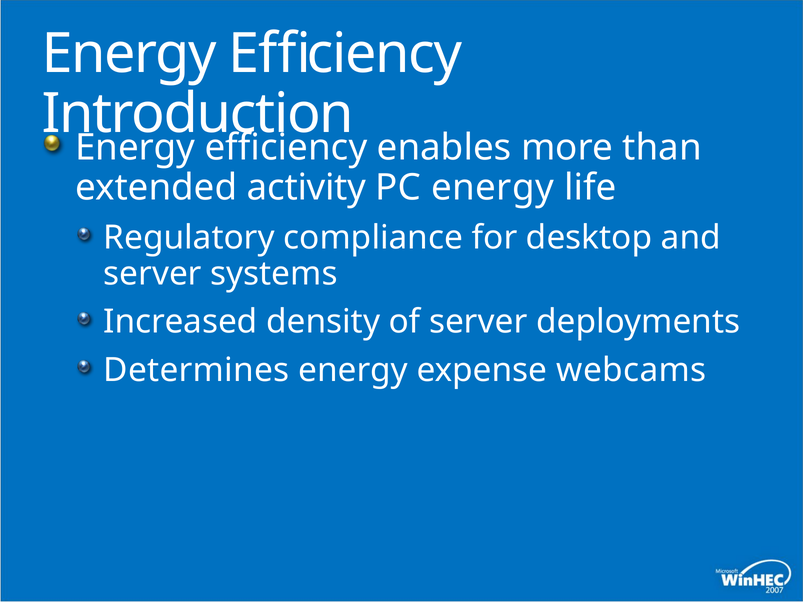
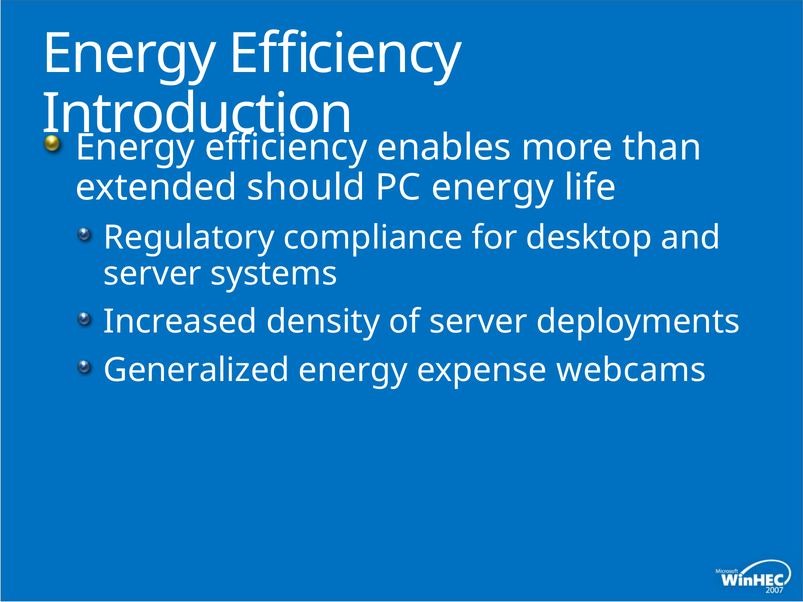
activity: activity -> should (306, 188)
Determines: Determines -> Generalized (197, 370)
